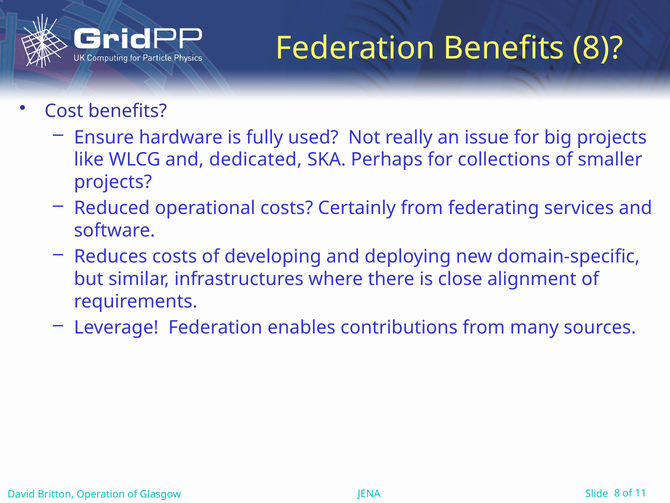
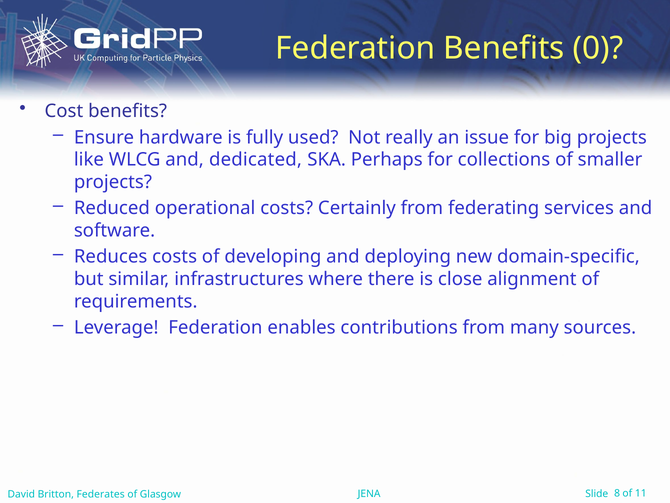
Benefits 8: 8 -> 0 (598, 48)
Operation: Operation -> Federates (101, 494)
